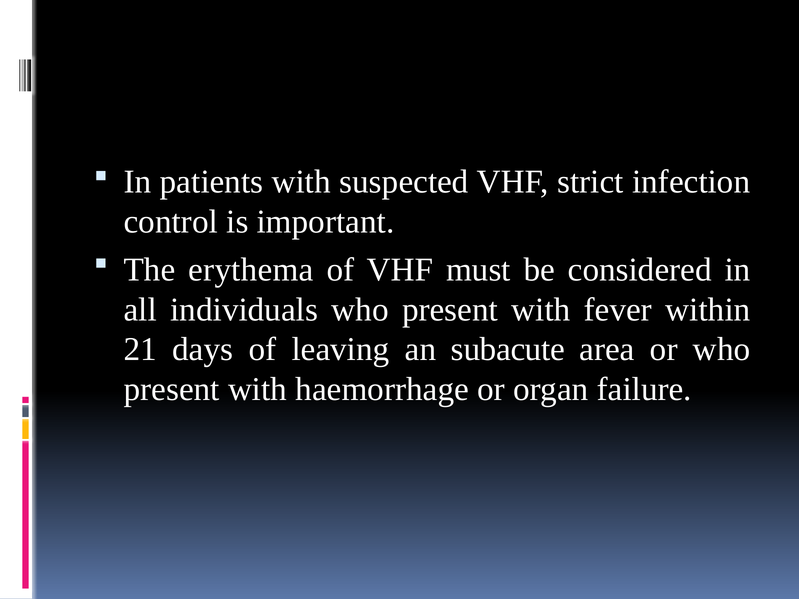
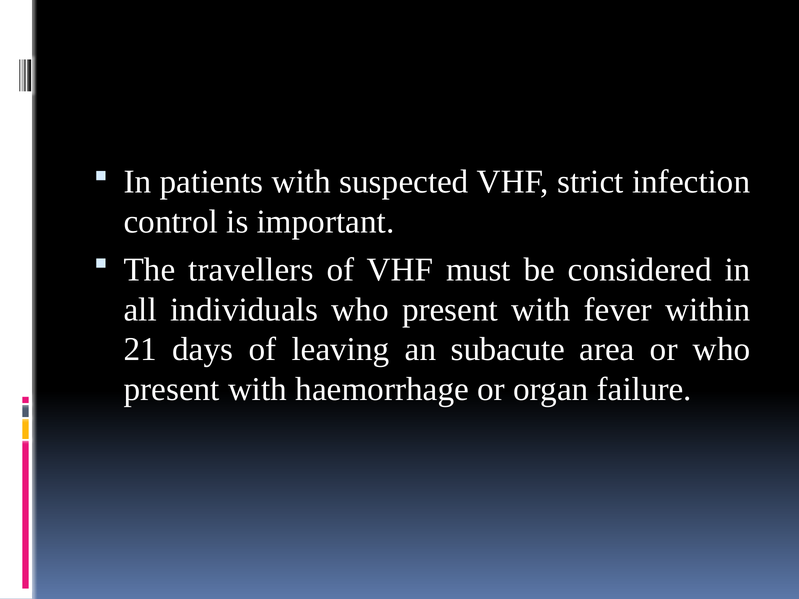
erythema: erythema -> travellers (251, 270)
